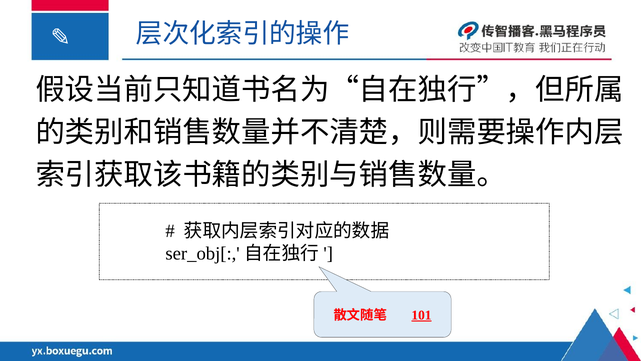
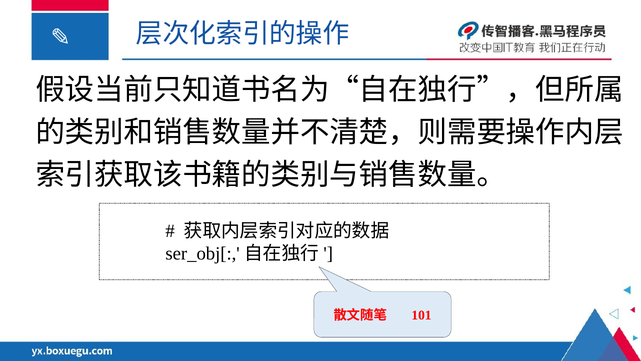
101 underline: present -> none (421, 315)
